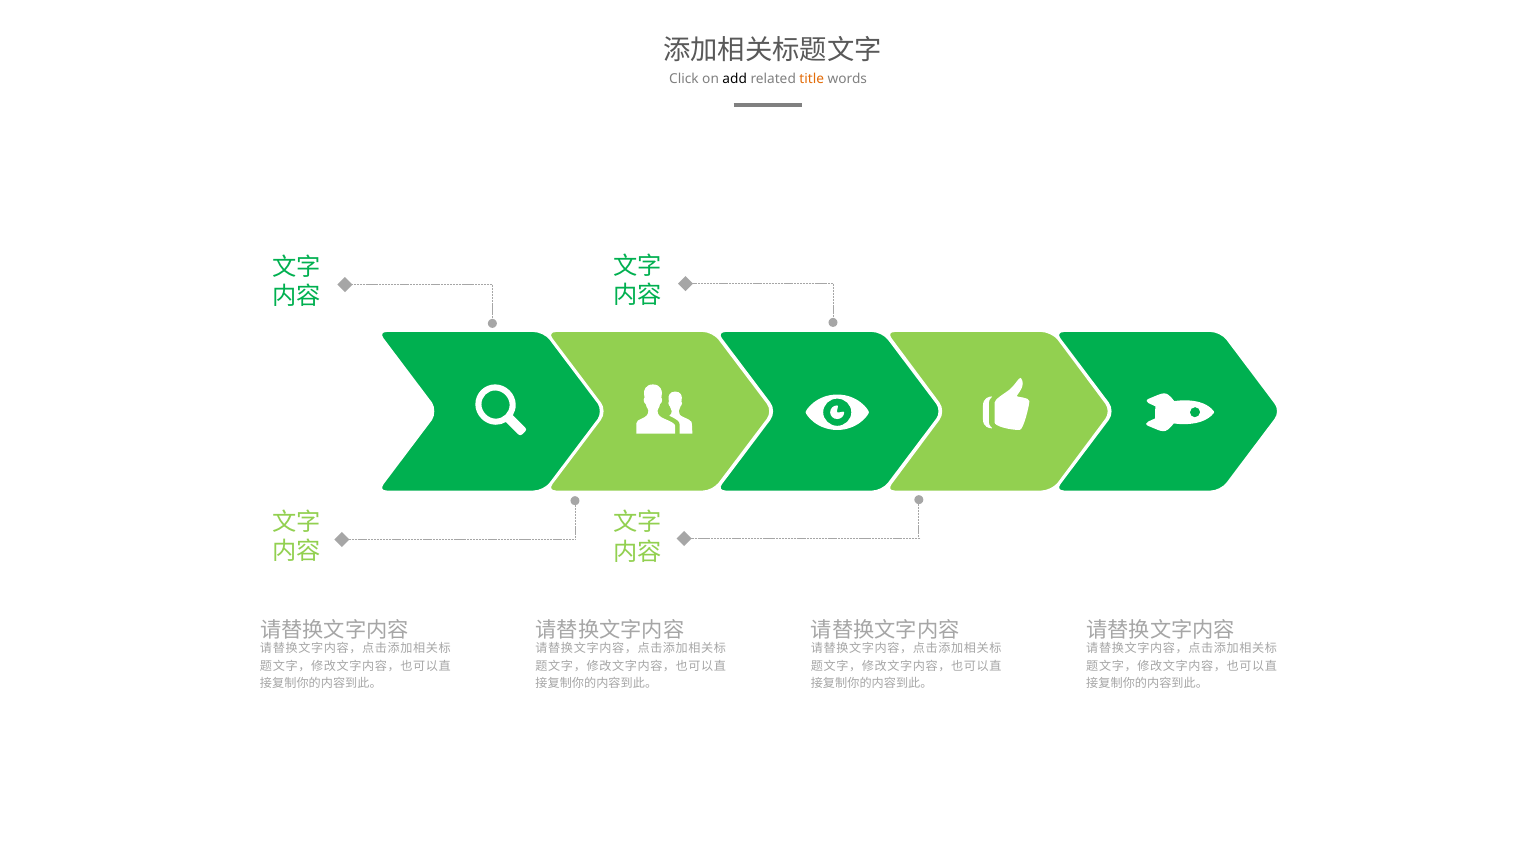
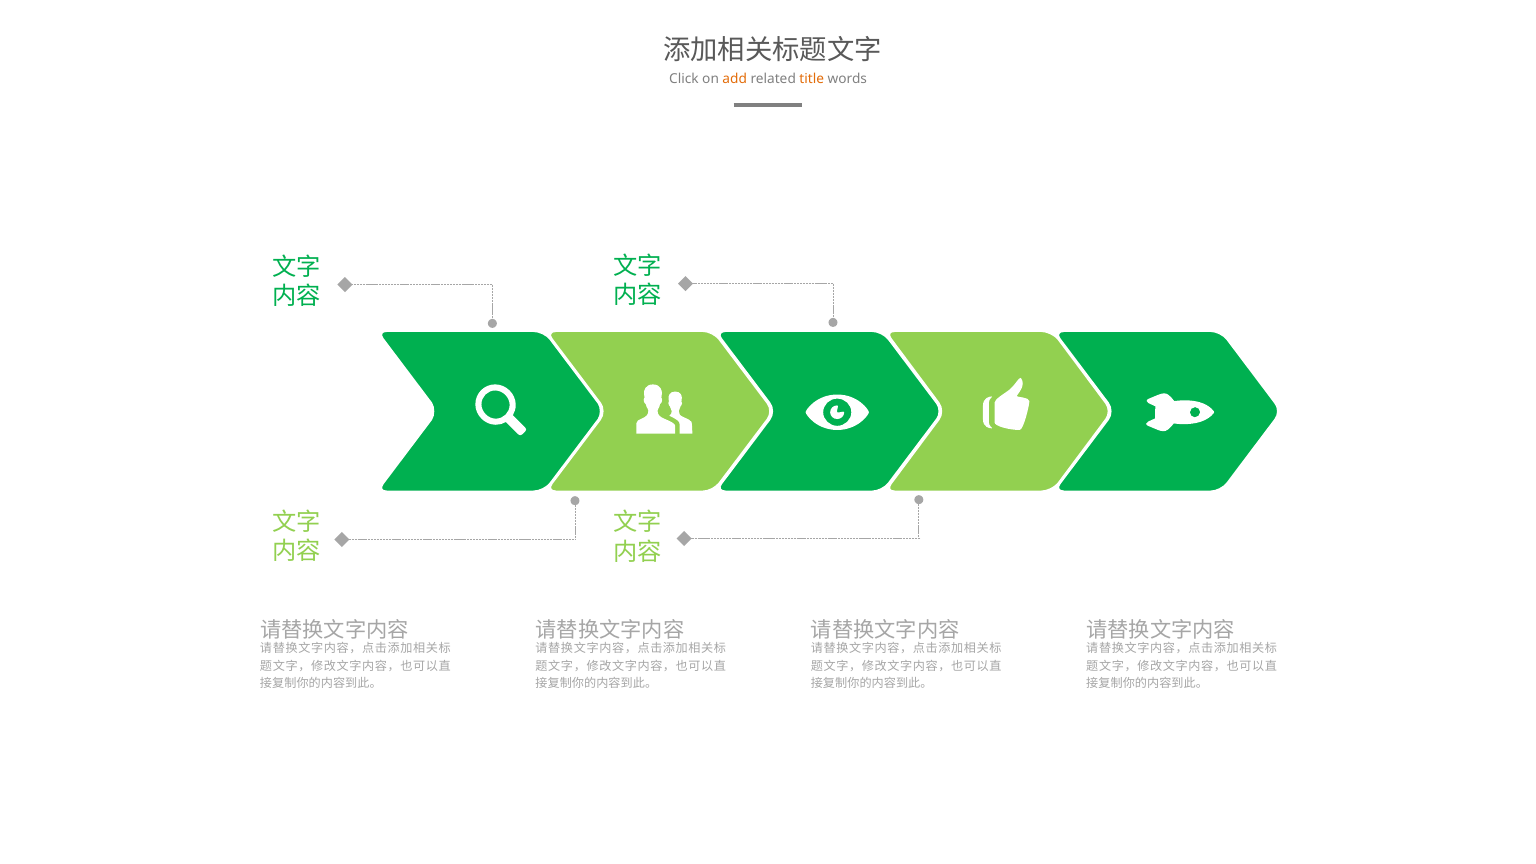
add colour: black -> orange (735, 79)
